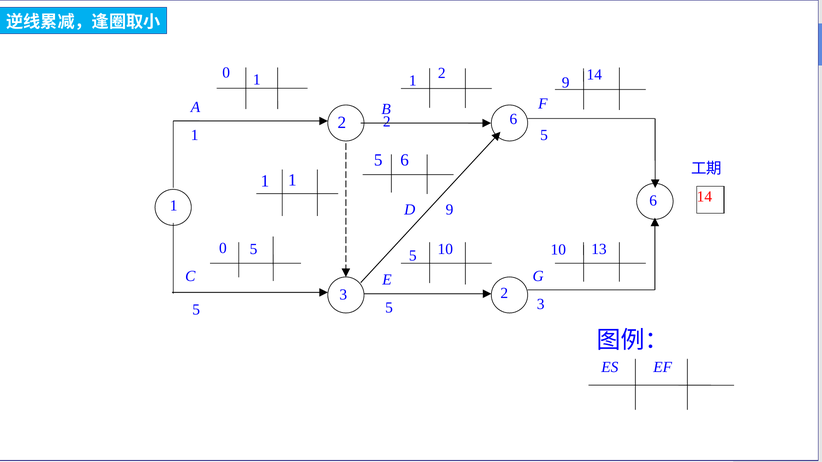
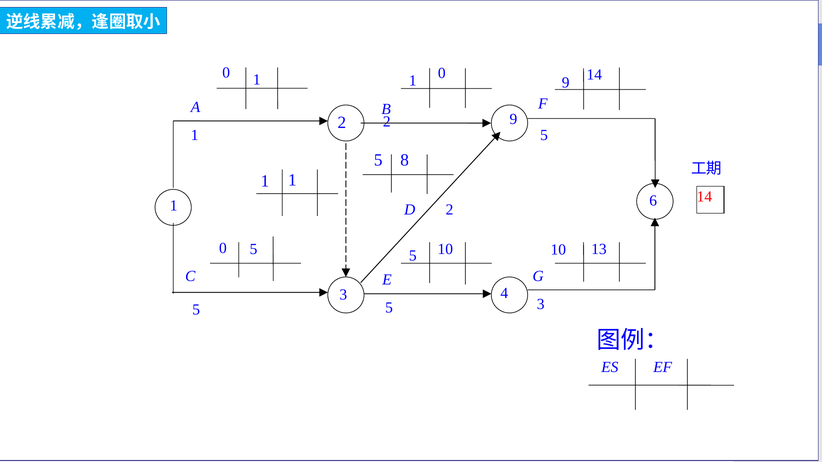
0 2: 2 -> 0 (442, 73)
2 6: 6 -> 9 (513, 119)
6: 6 -> 8 (405, 160)
D 9: 9 -> 2 (450, 210)
3 2: 2 -> 4 (504, 294)
